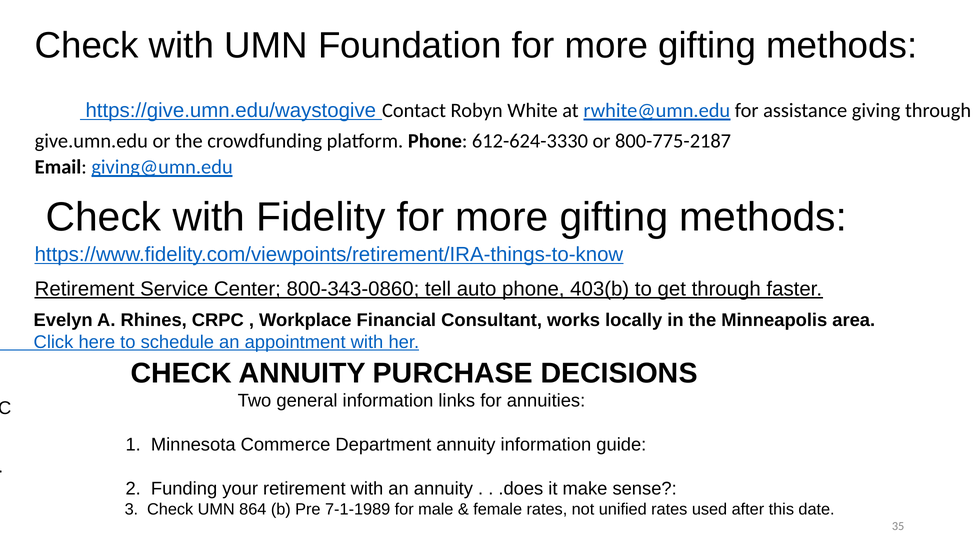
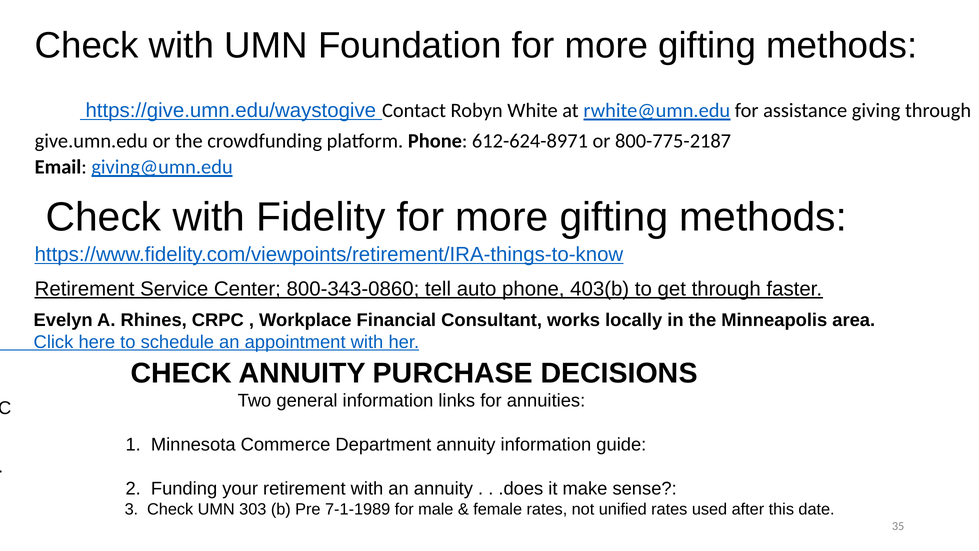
612-624-3330: 612-624-3330 -> 612-624-8971 (530, 141)
864: 864 -> 303 (253, 509)
